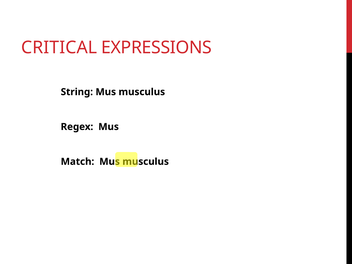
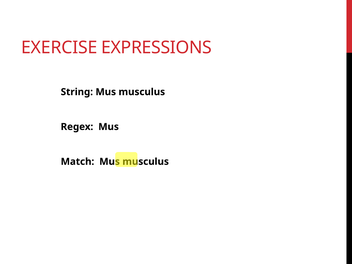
CRITICAL: CRITICAL -> EXERCISE (59, 48)
